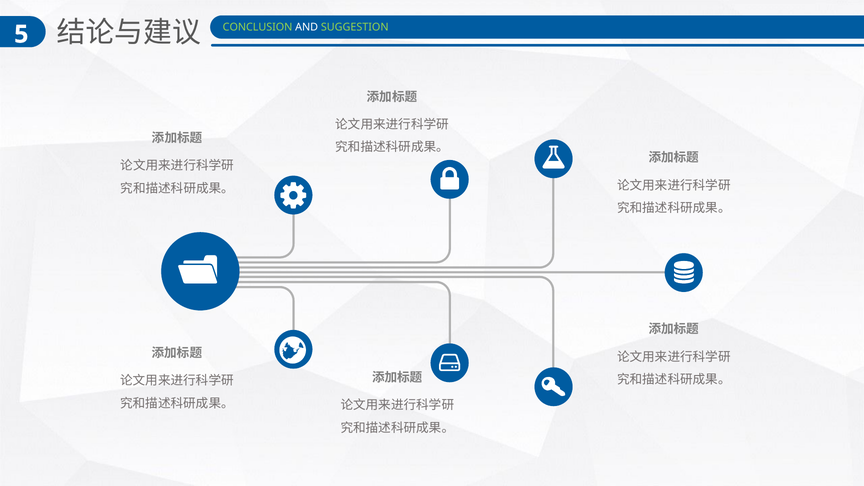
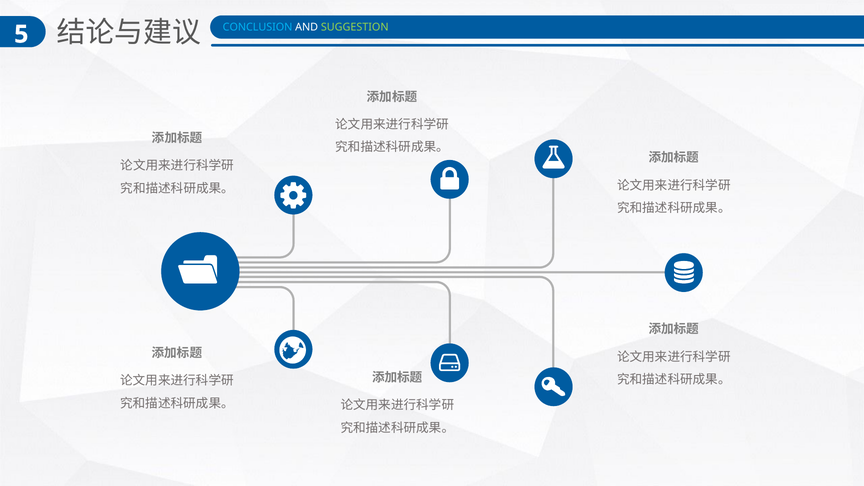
CONCLUSION colour: light green -> light blue (258, 27)
